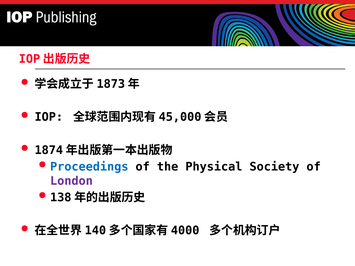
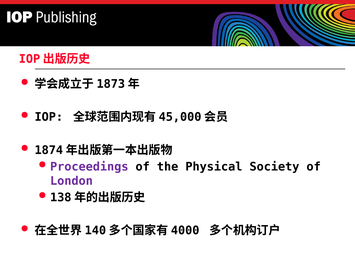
Proceedings colour: blue -> purple (89, 167)
